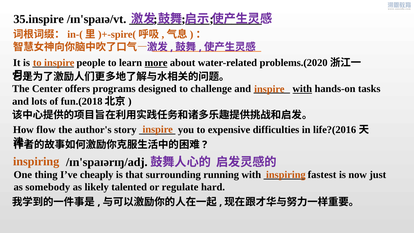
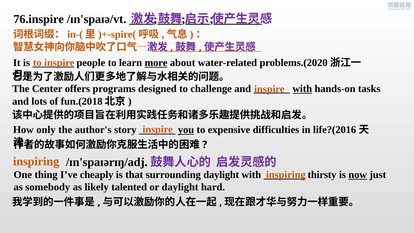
35.inspire: 35.inspire -> 76.inspire (39, 19)
flow: flow -> only (46, 130)
you underline: none -> present (186, 130)
surrounding running: running -> daylight (221, 175)
fastest: fastest -> thirsty (322, 175)
now underline: none -> present (358, 175)
or regulate: regulate -> daylight (180, 187)
